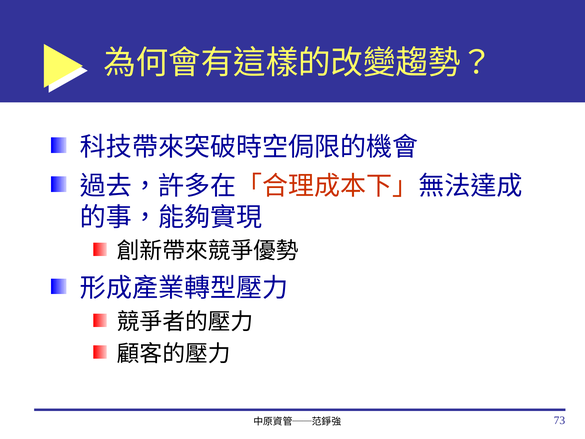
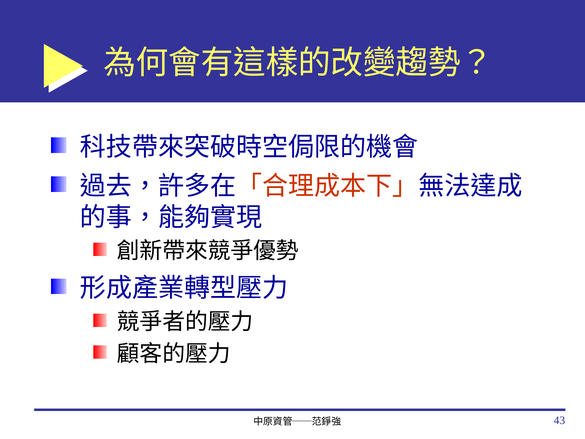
73: 73 -> 43 (559, 420)
